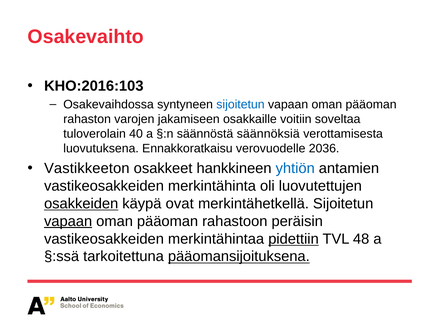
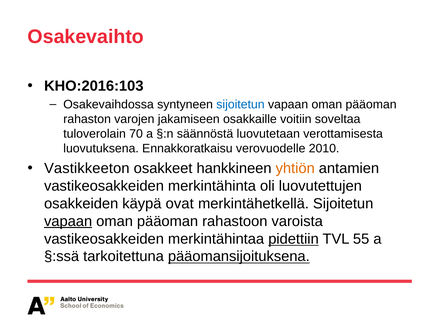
40: 40 -> 70 (136, 134)
säännöksiä: säännöksiä -> luovutetaan (268, 134)
2036: 2036 -> 2010 (324, 148)
yhtiön colour: blue -> orange (295, 168)
osakkeiden underline: present -> none (81, 204)
peräisin: peräisin -> varoista (297, 221)
48: 48 -> 55 (361, 239)
